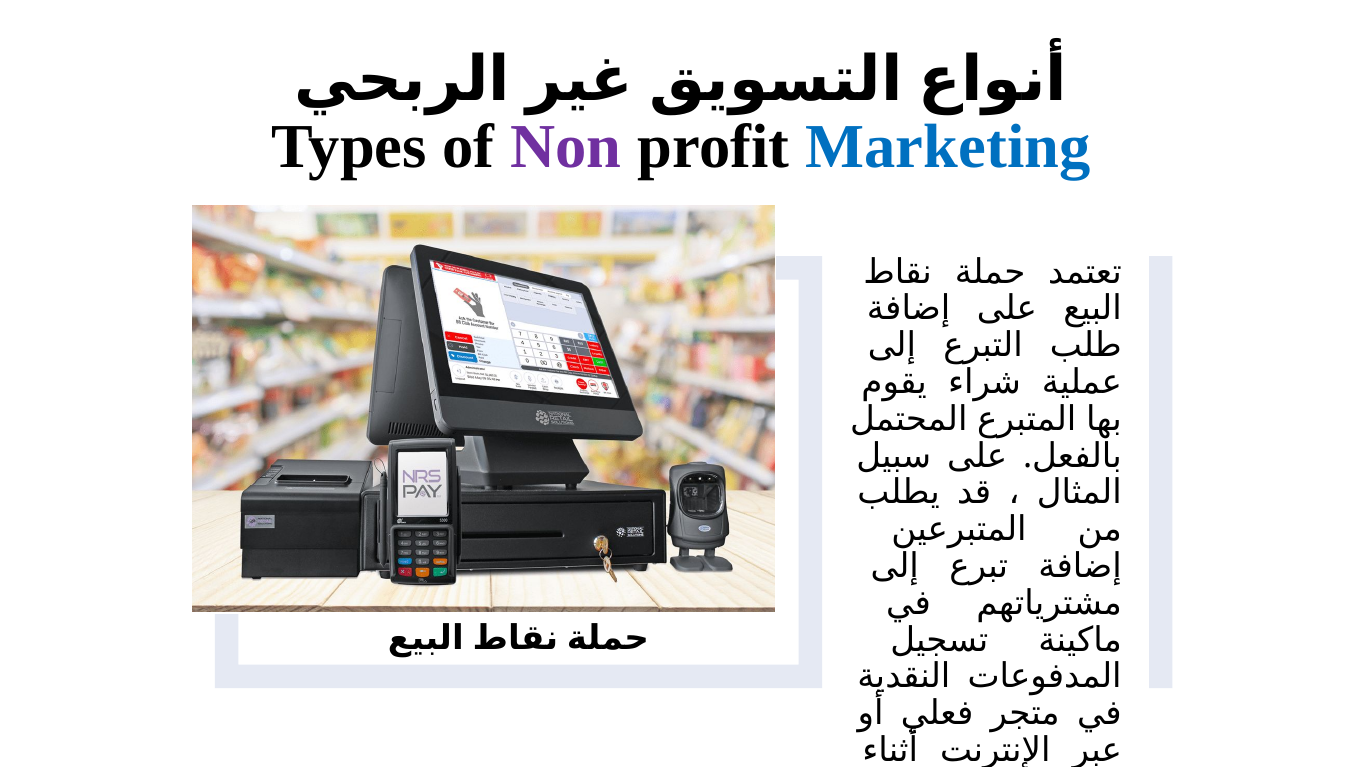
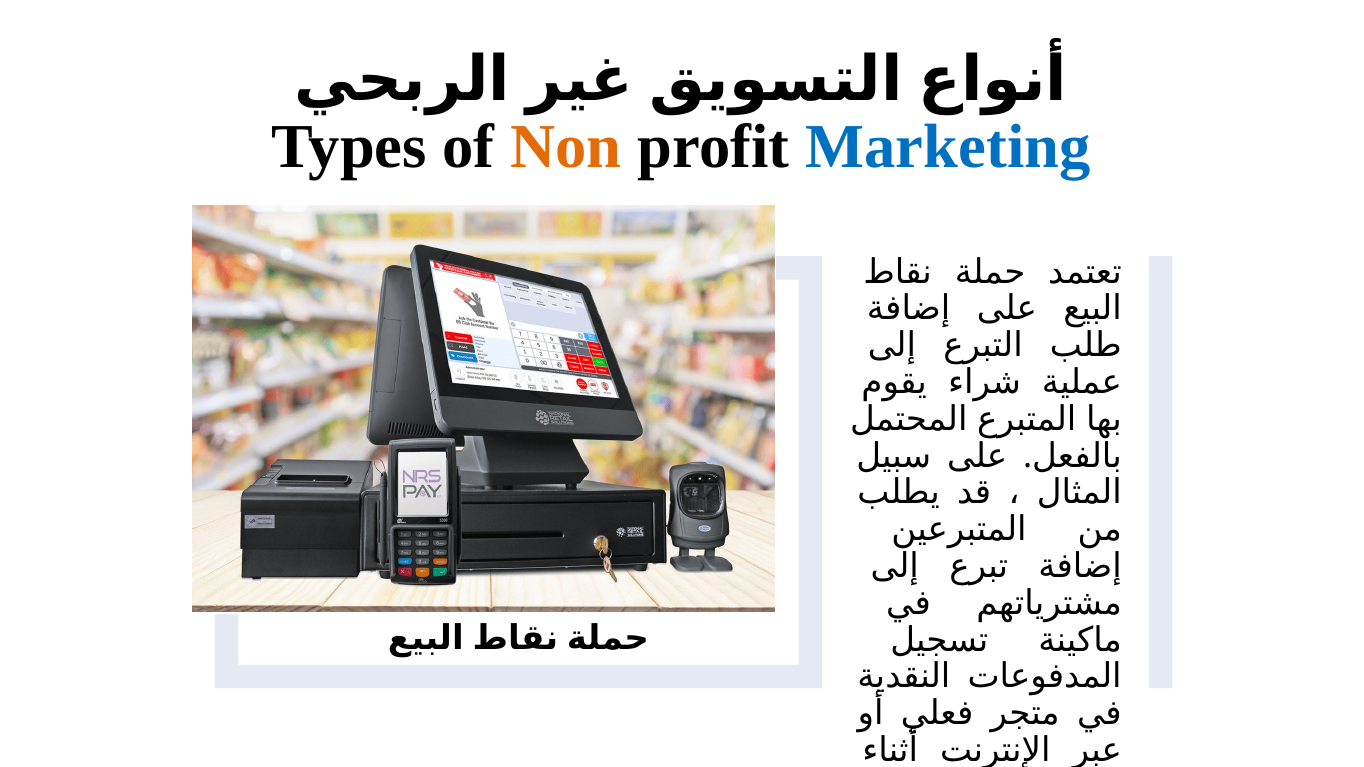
Non colour: purple -> orange (566, 147)
